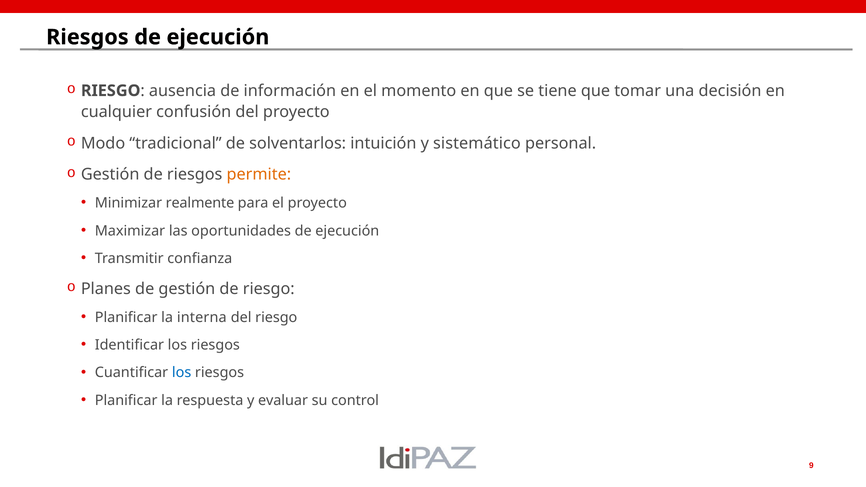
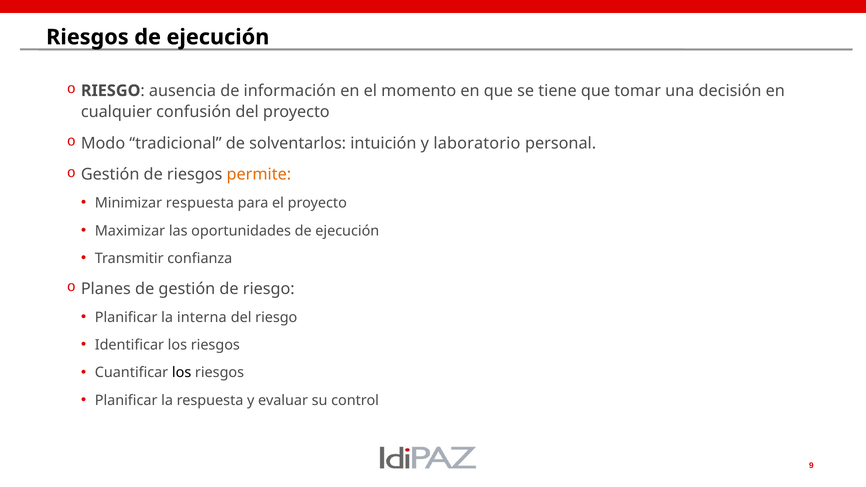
sistemático: sistemático -> laboratorio (477, 143)
Minimizar realmente: realmente -> respuesta (200, 203)
los colour: blue -> black (182, 373)
